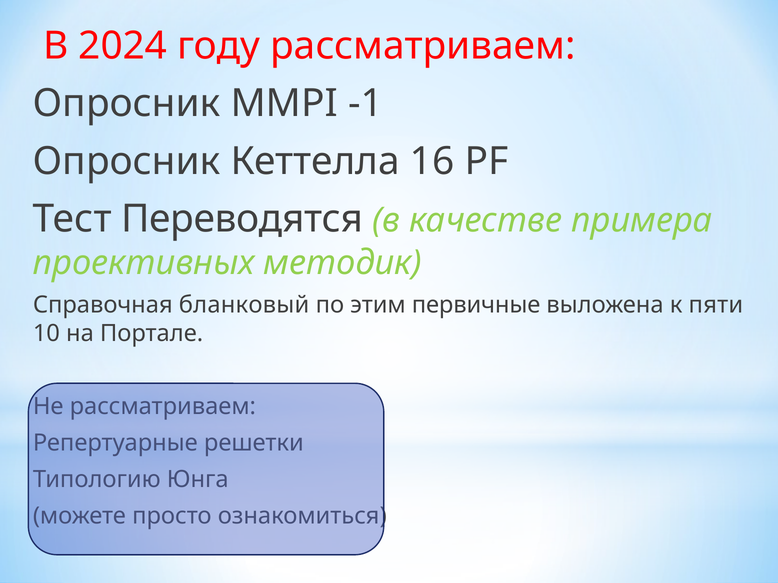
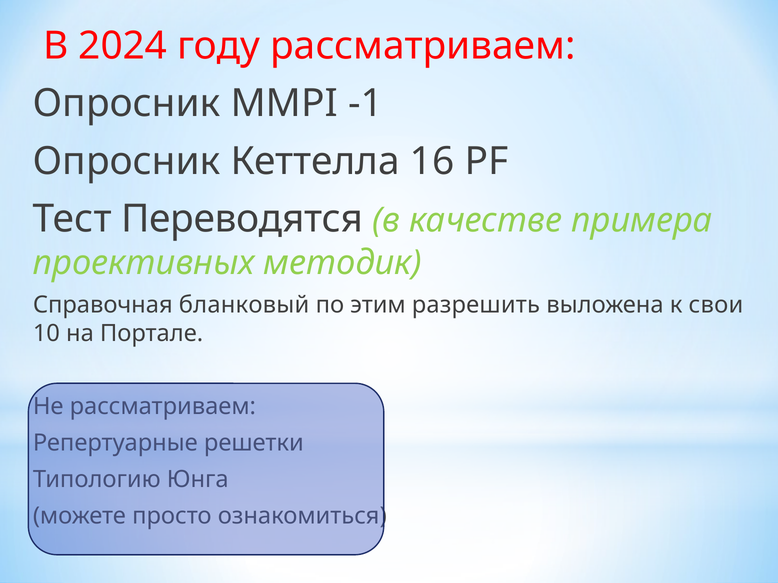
первичные: первичные -> разрешить (476, 305)
пяти: пяти -> свои (716, 305)
